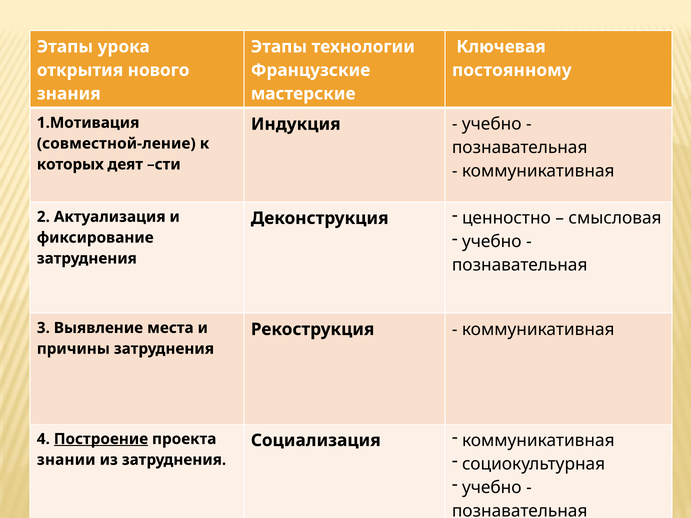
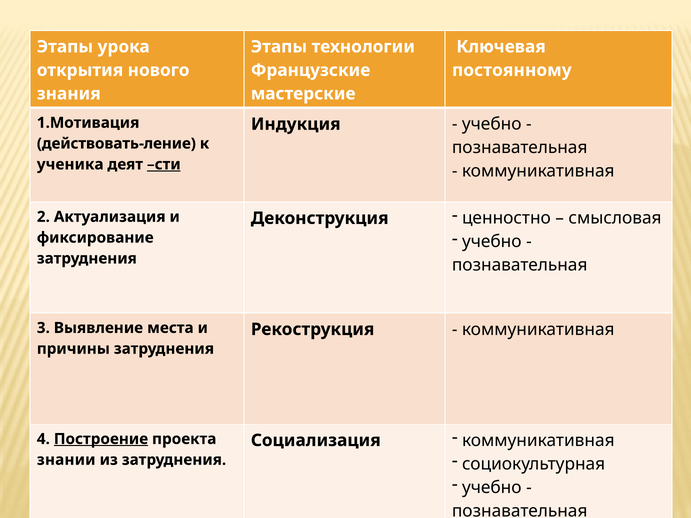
совместной-ление: совместной-ление -> действовать-ление (116, 144)
которых: которых -> ученика (70, 164)
сти underline: none -> present (164, 164)
